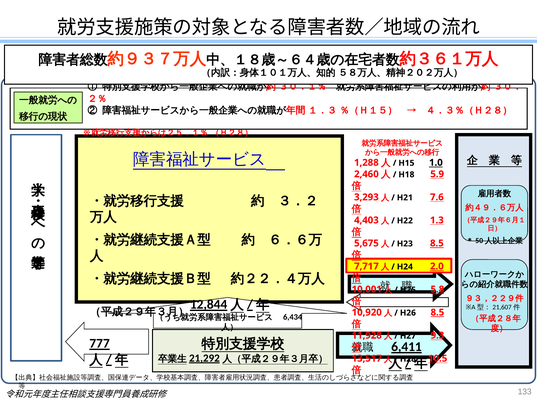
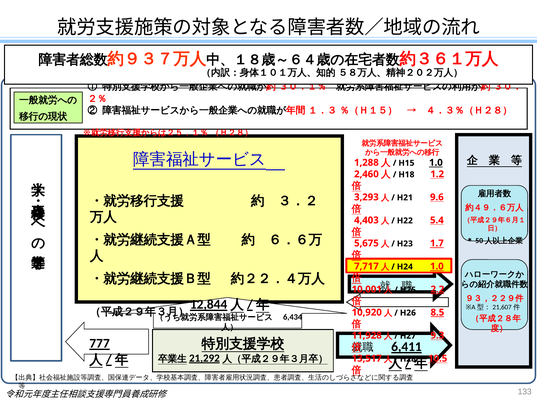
5.9: 5.9 -> 1.2 (437, 174)
7.6: 7.6 -> 9.6 (437, 198)
1.3: 1.3 -> 5.4 (437, 221)
H23 8.5: 8.5 -> 1.7 (437, 244)
H24 2.0: 2.0 -> 1.0 (437, 267)
5.8: 5.8 -> 2.2 (437, 290)
